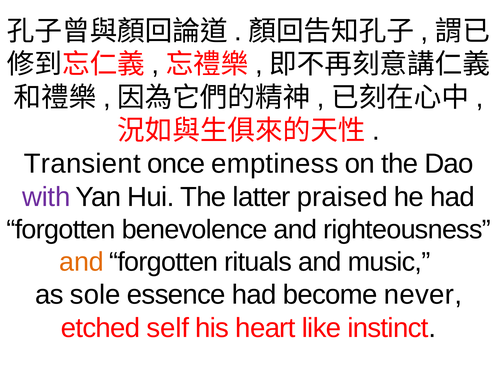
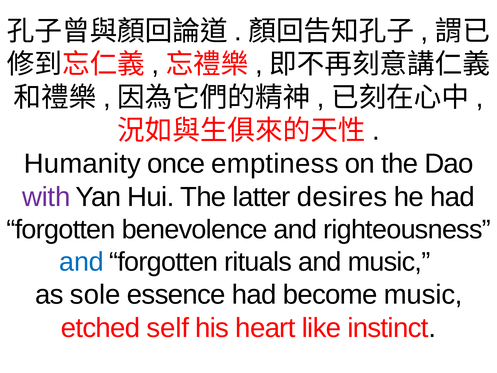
Transient: Transient -> Humanity (82, 164)
praised: praised -> desires (342, 197)
and colour: orange -> blue (82, 262)
become never: never -> music (423, 295)
